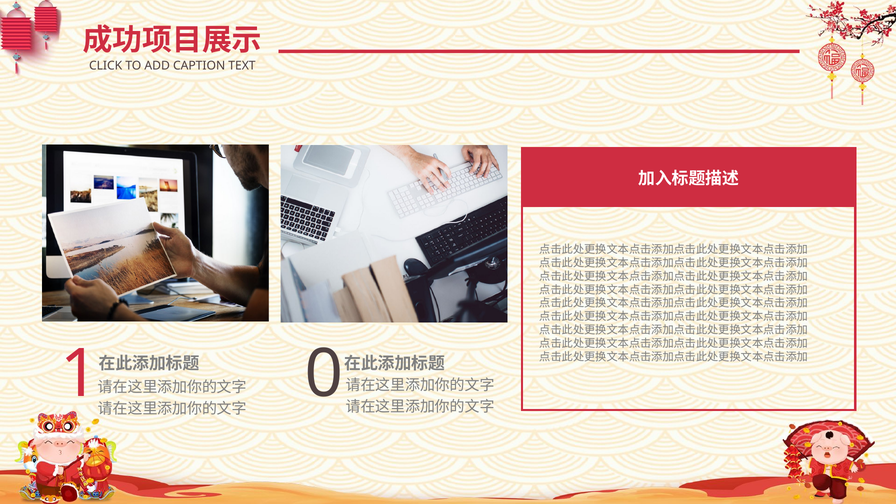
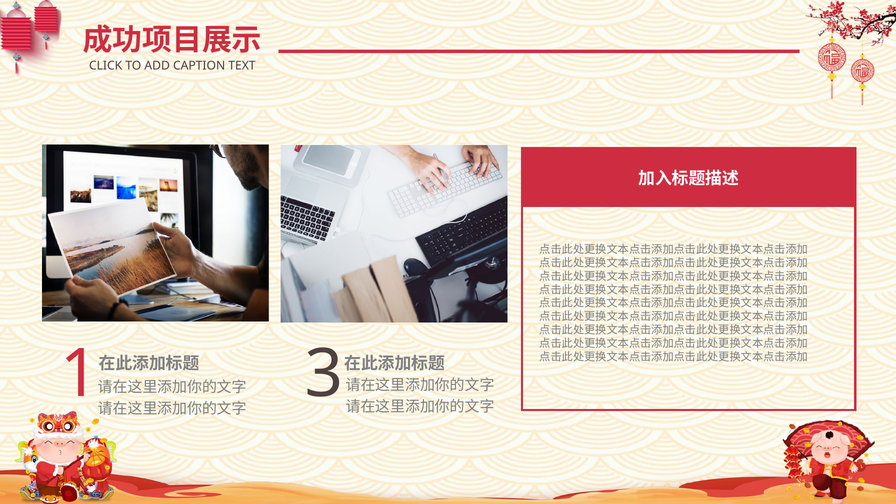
0: 0 -> 3 (324, 374)
